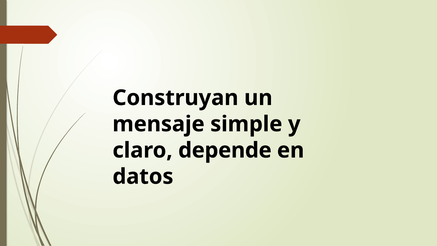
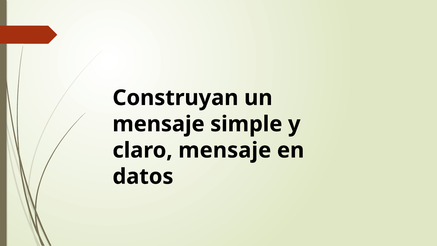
claro depende: depende -> mensaje (225, 150)
